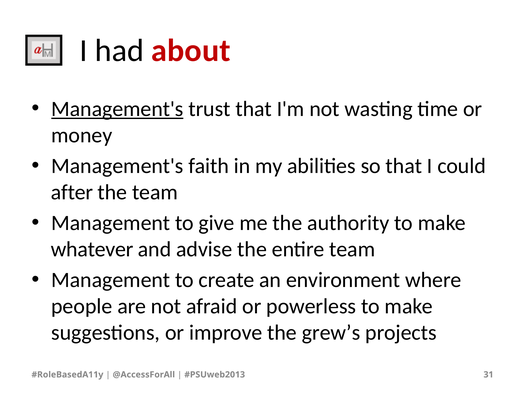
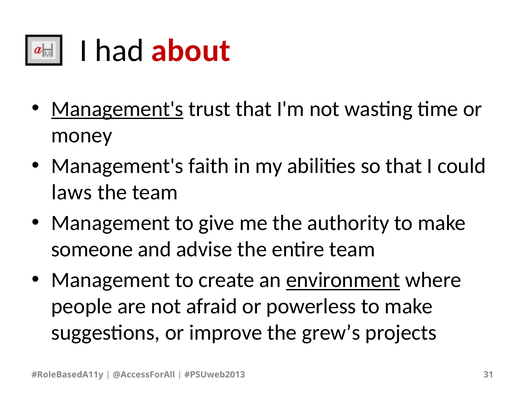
after: after -> laws (72, 193)
whatever: whatever -> someone (92, 250)
environment underline: none -> present (343, 281)
